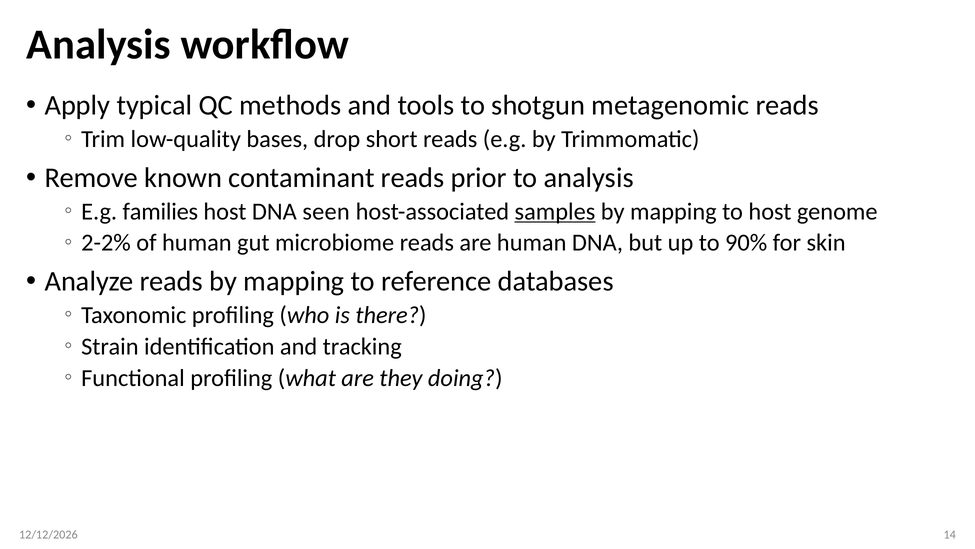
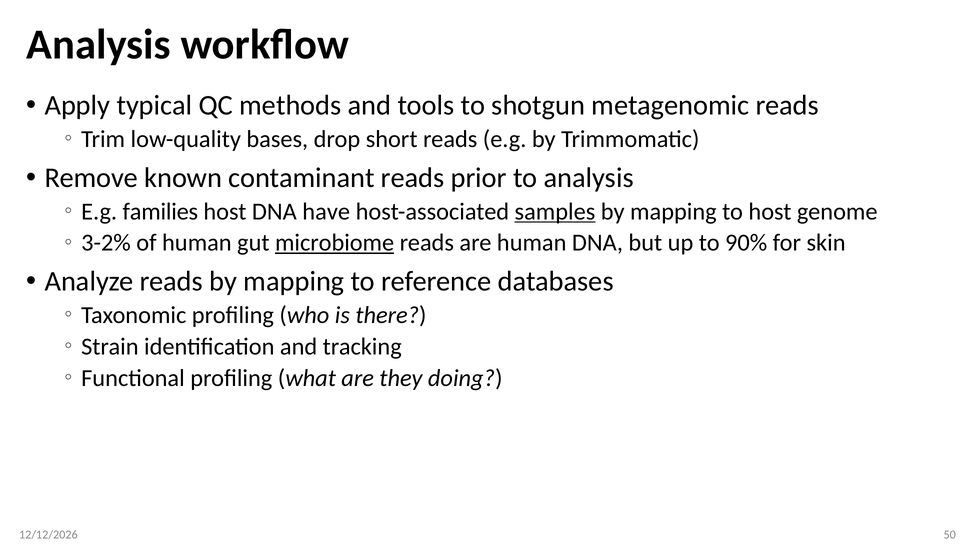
seen: seen -> have (326, 211)
2-2%: 2-2% -> 3-2% (106, 243)
microbiome underline: none -> present (335, 243)
14: 14 -> 50 (950, 534)
